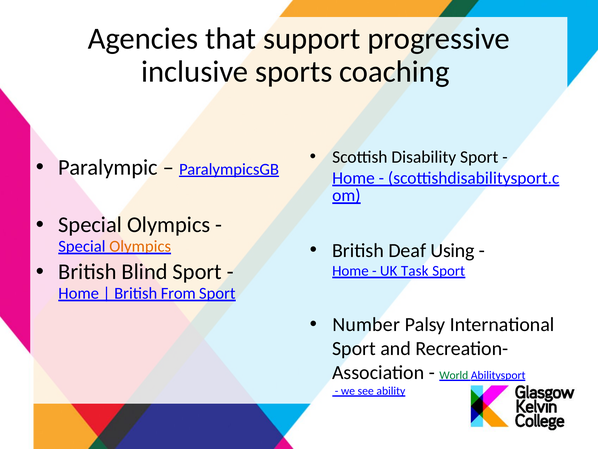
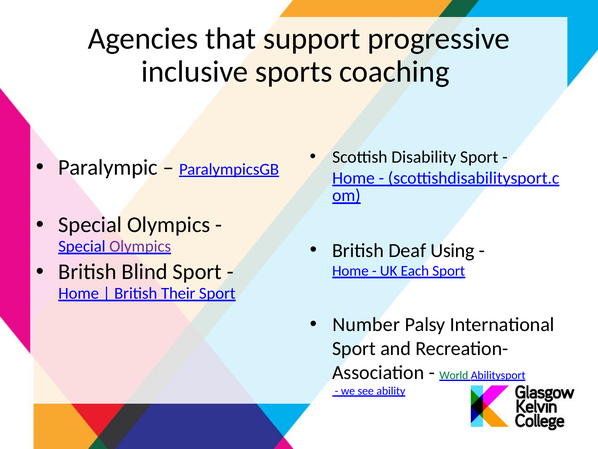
Olympics colour: orange -> purple (140, 246)
Task: Task -> Each (415, 271)
From: From -> Their (178, 293)
